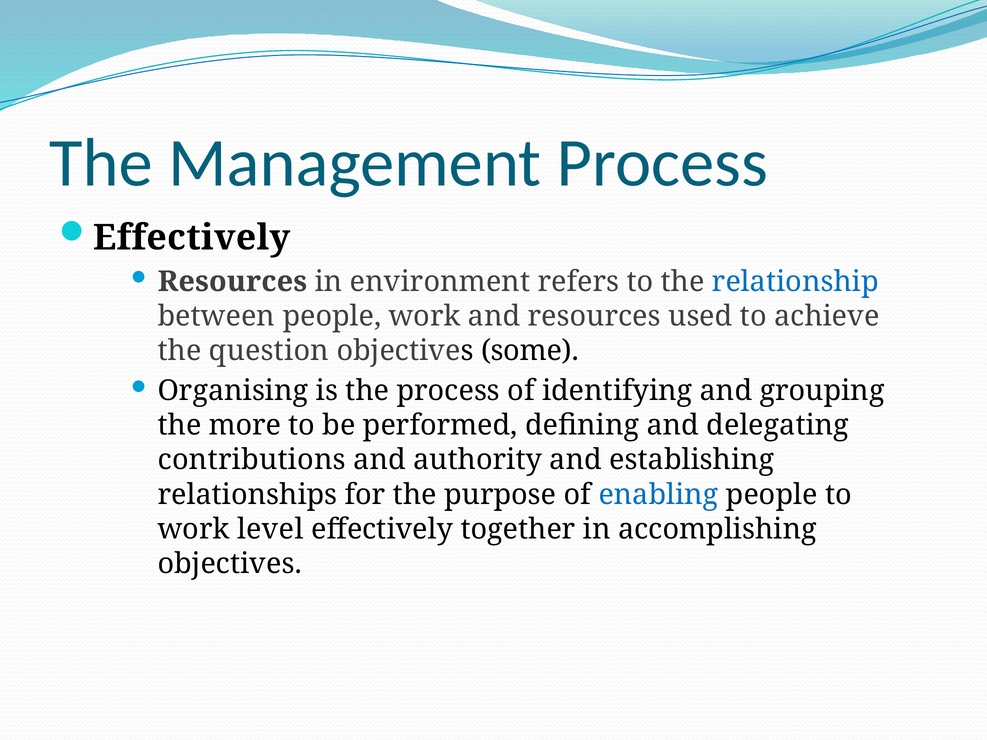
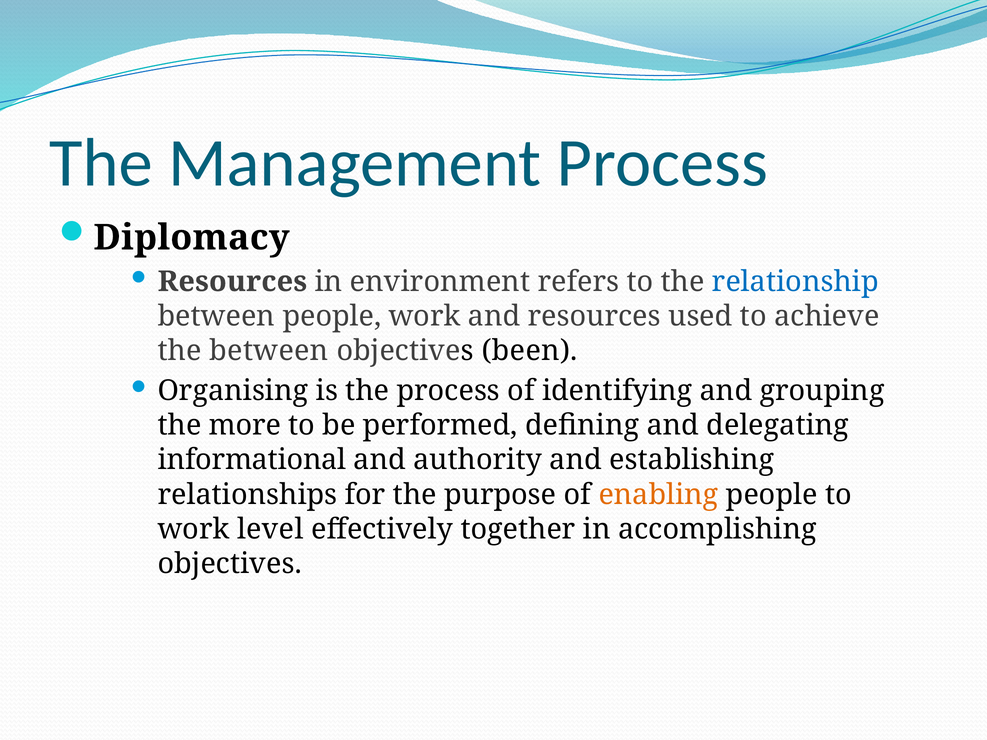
Effectively: Effectively -> Diplomacy (192, 238)
the question: question -> between (269, 351)
some: some -> been (530, 351)
contributions: contributions -> informational (252, 460)
enabling colour: blue -> orange (658, 495)
